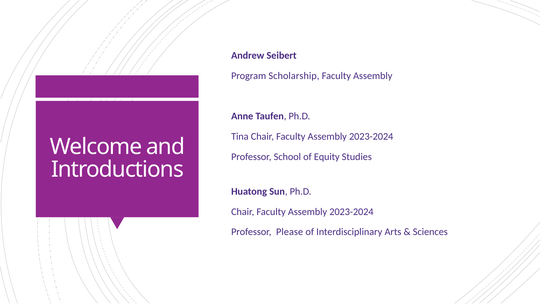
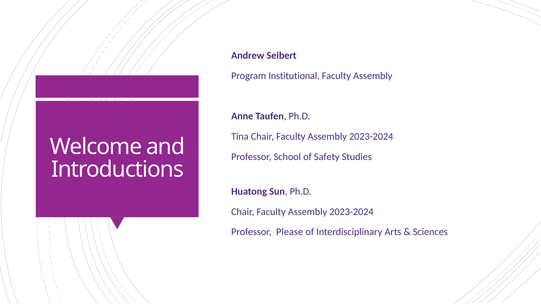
Scholarship: Scholarship -> Institutional (294, 76)
Equity: Equity -> Safety (327, 157)
